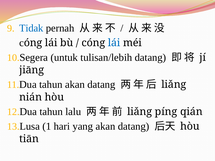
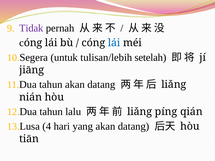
Tidak colour: blue -> purple (31, 28)
tulisan/lebih datang: datang -> setelah (150, 57)
1: 1 -> 4 (47, 126)
